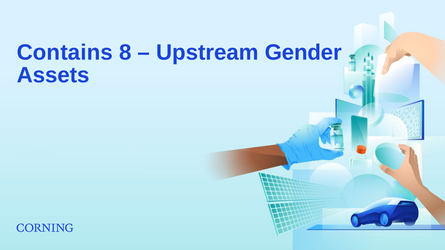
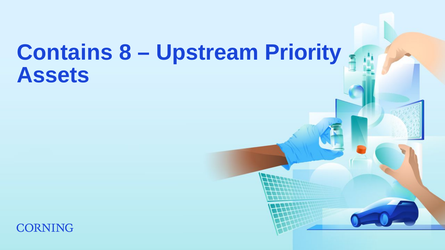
Gender: Gender -> Priority (303, 53)
